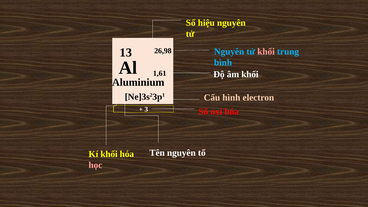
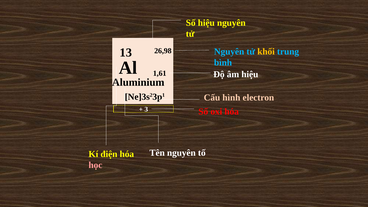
khối colour: pink -> yellow (266, 52)
âm khối: khối -> hiệu (250, 74)
Kí khối: khối -> điện (109, 154)
